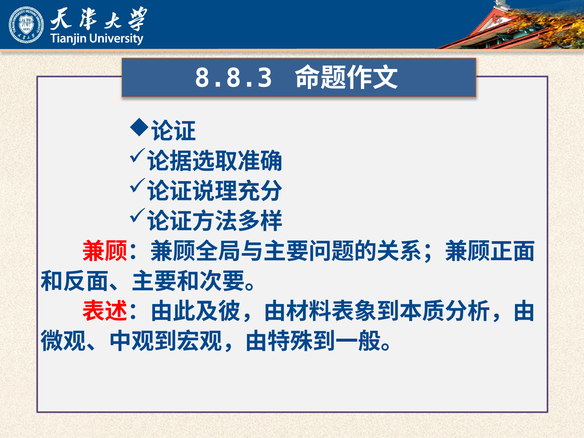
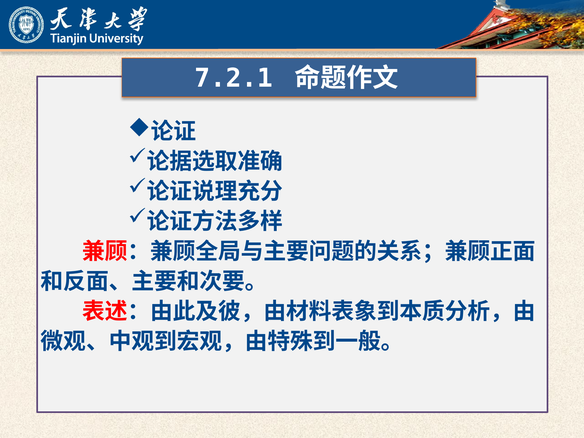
8.8.3: 8.8.3 -> 7.2.1 (234, 78)
